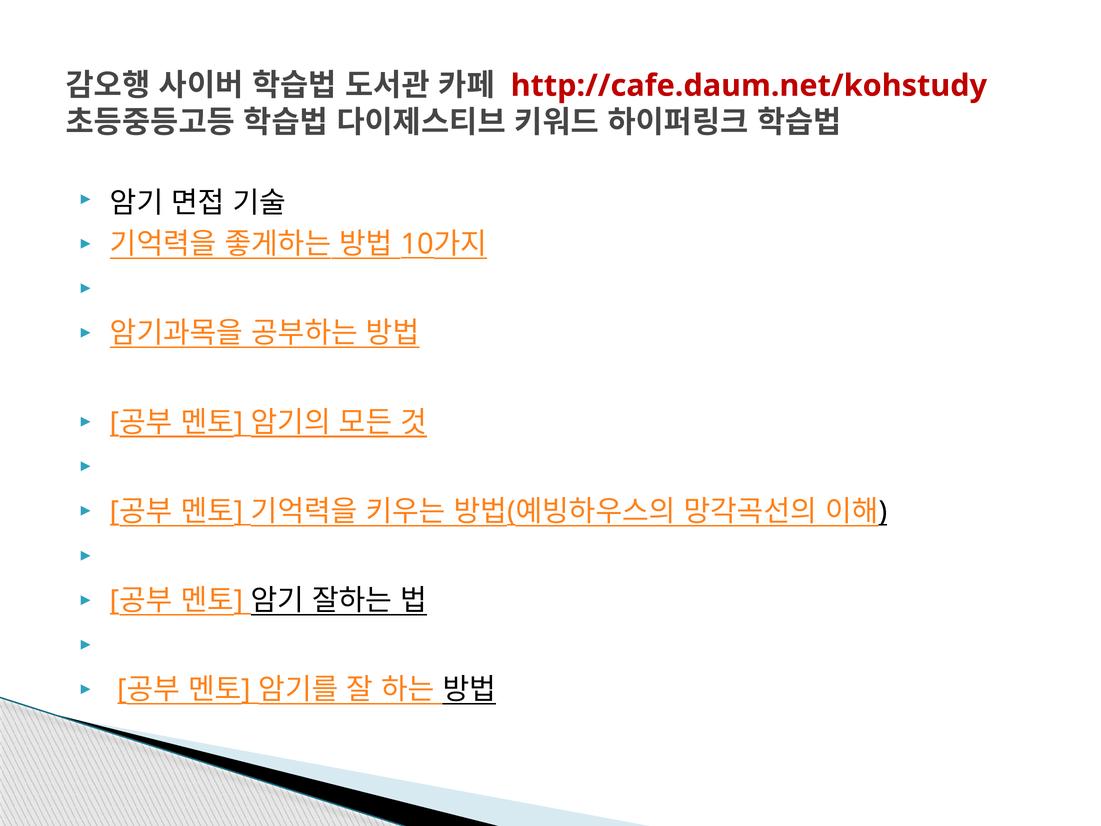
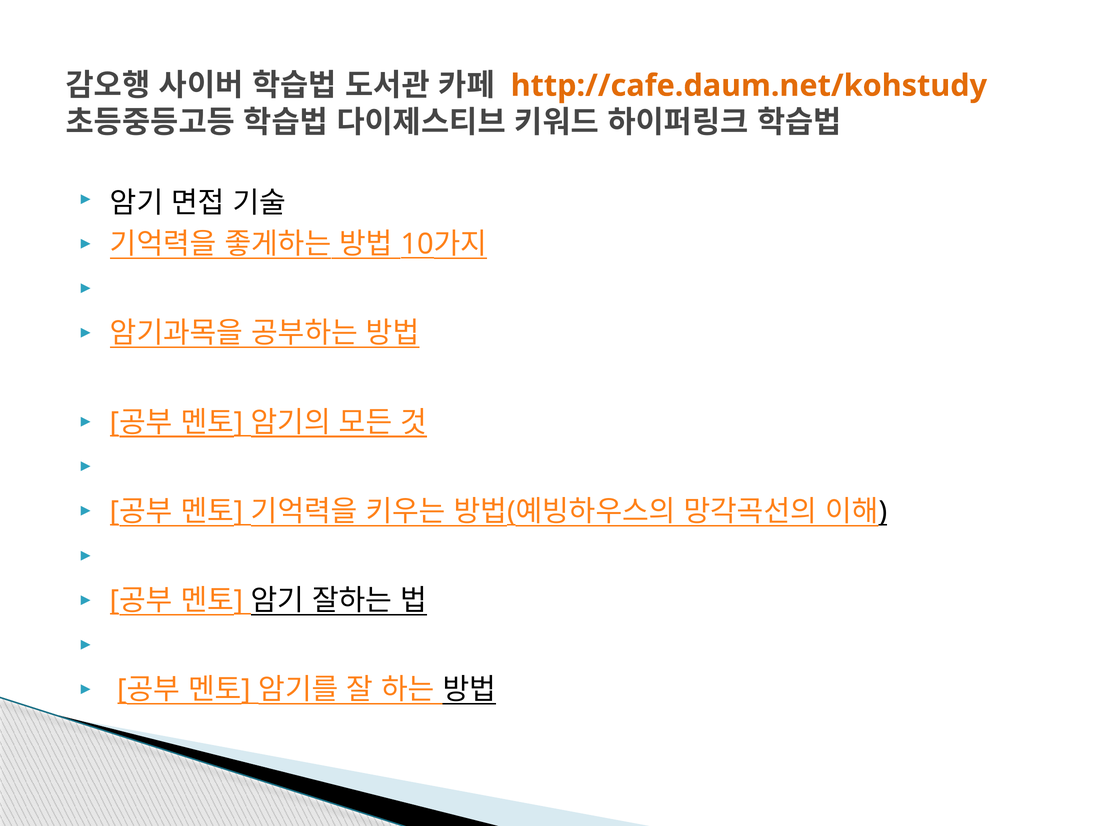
http://cafe.daum.net/kohstudy colour: red -> orange (749, 86)
